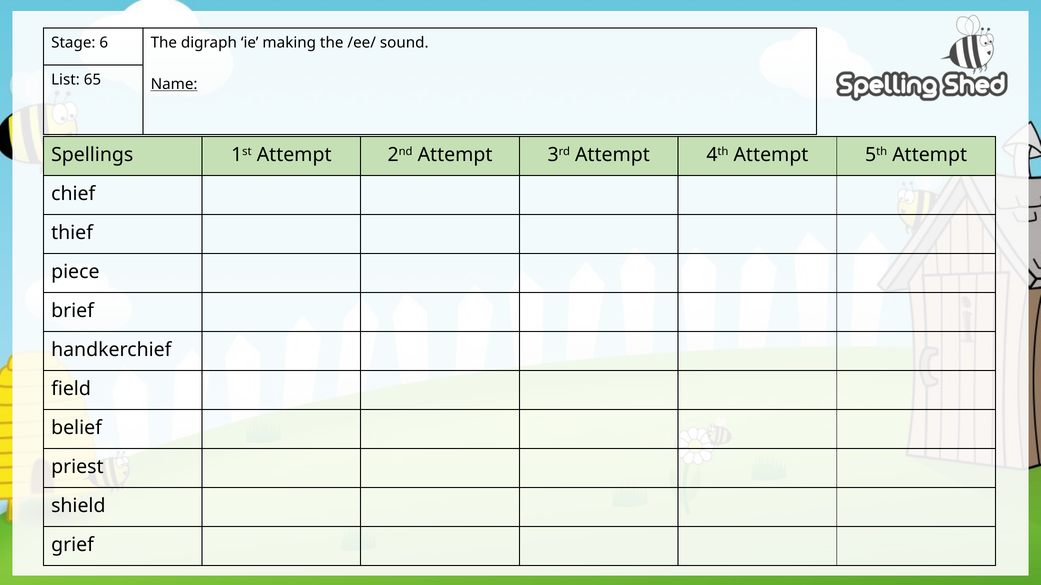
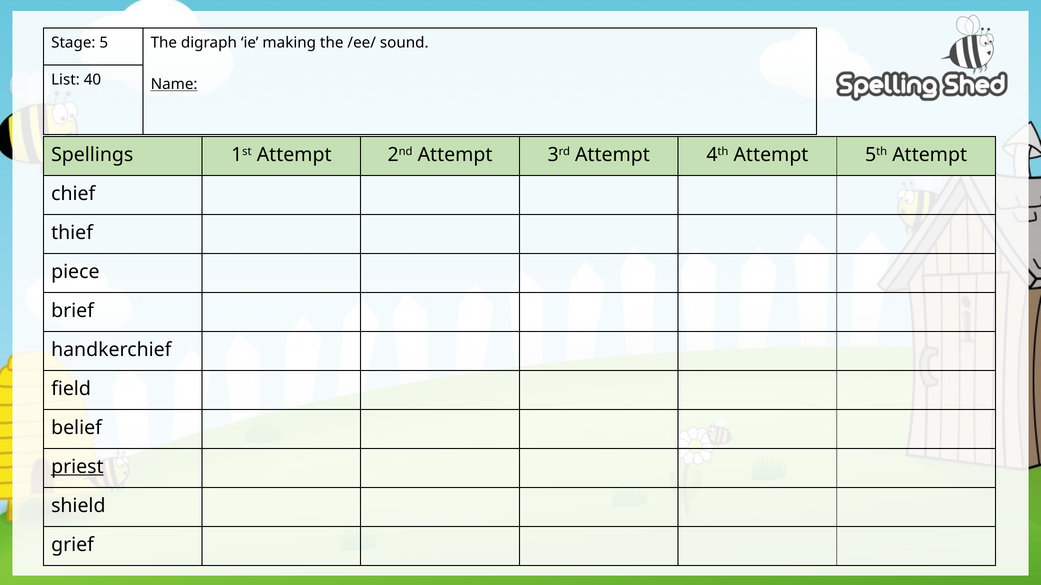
6: 6 -> 5 (104, 43)
65: 65 -> 40 (92, 80)
priest underline: none -> present (77, 467)
